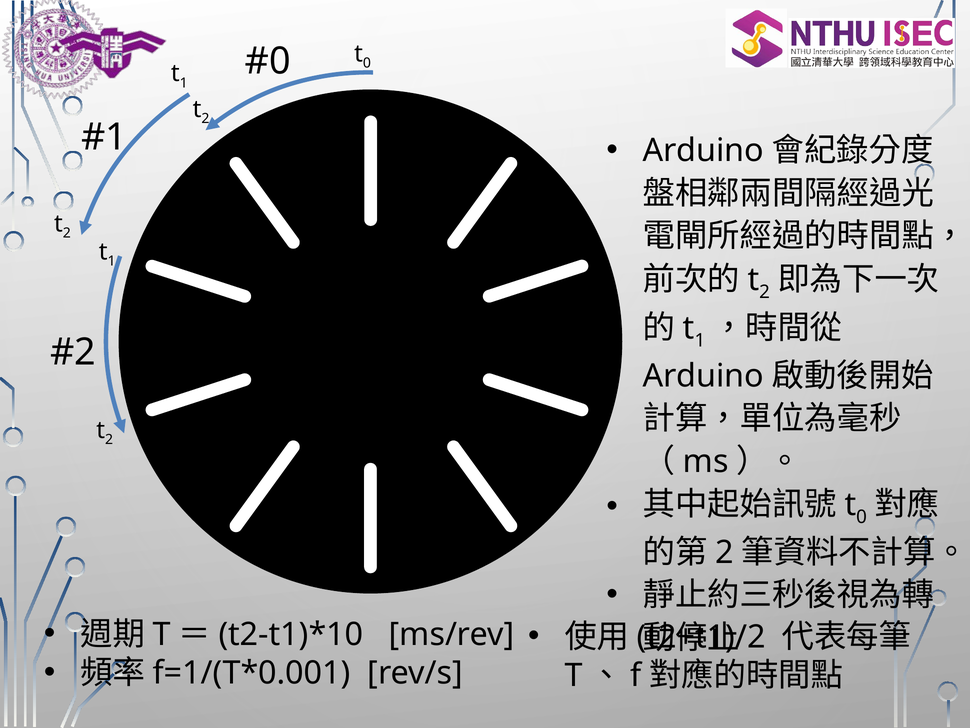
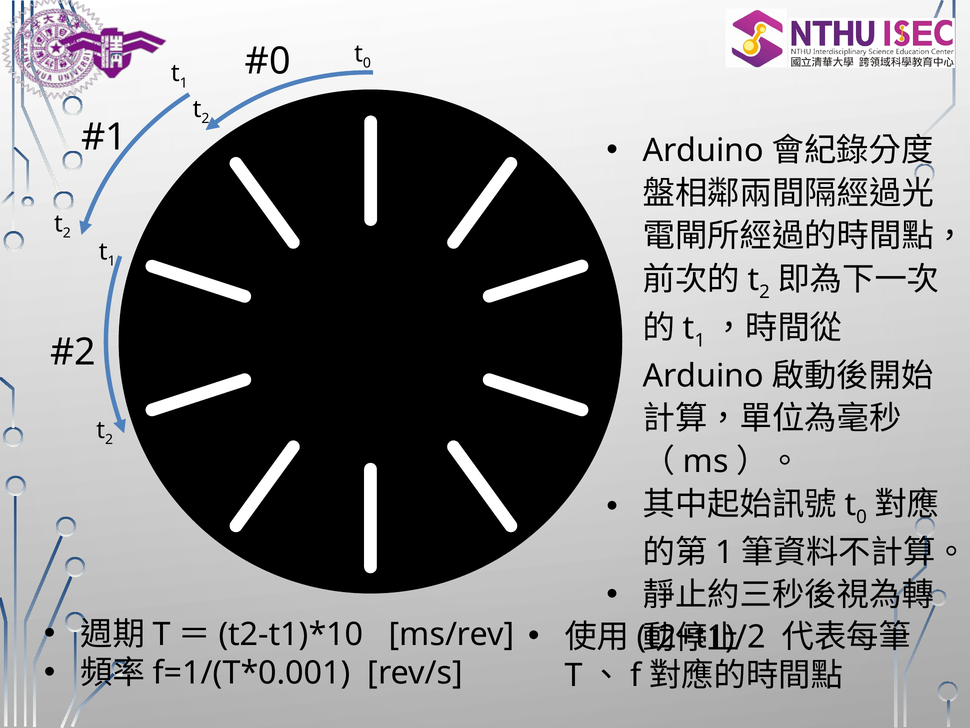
2: 2 -> 1 (724, 552)
